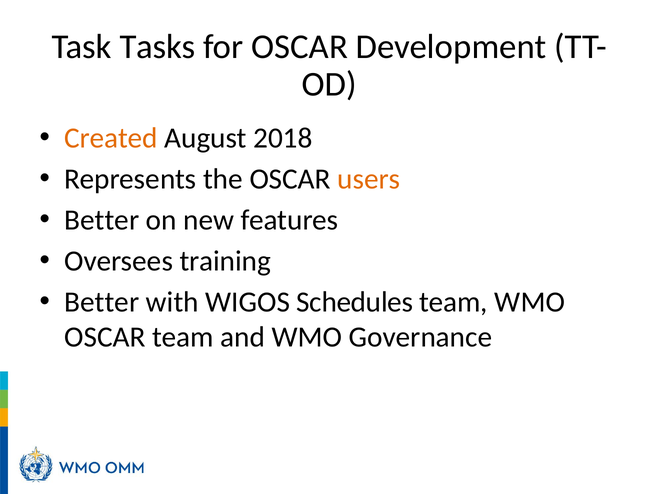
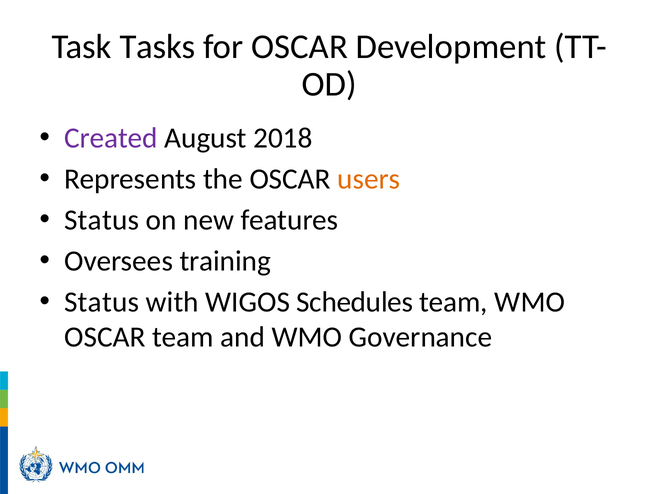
Created colour: orange -> purple (111, 138)
Better: Better -> Status (102, 220)
Better: Better -> Status (102, 302)
